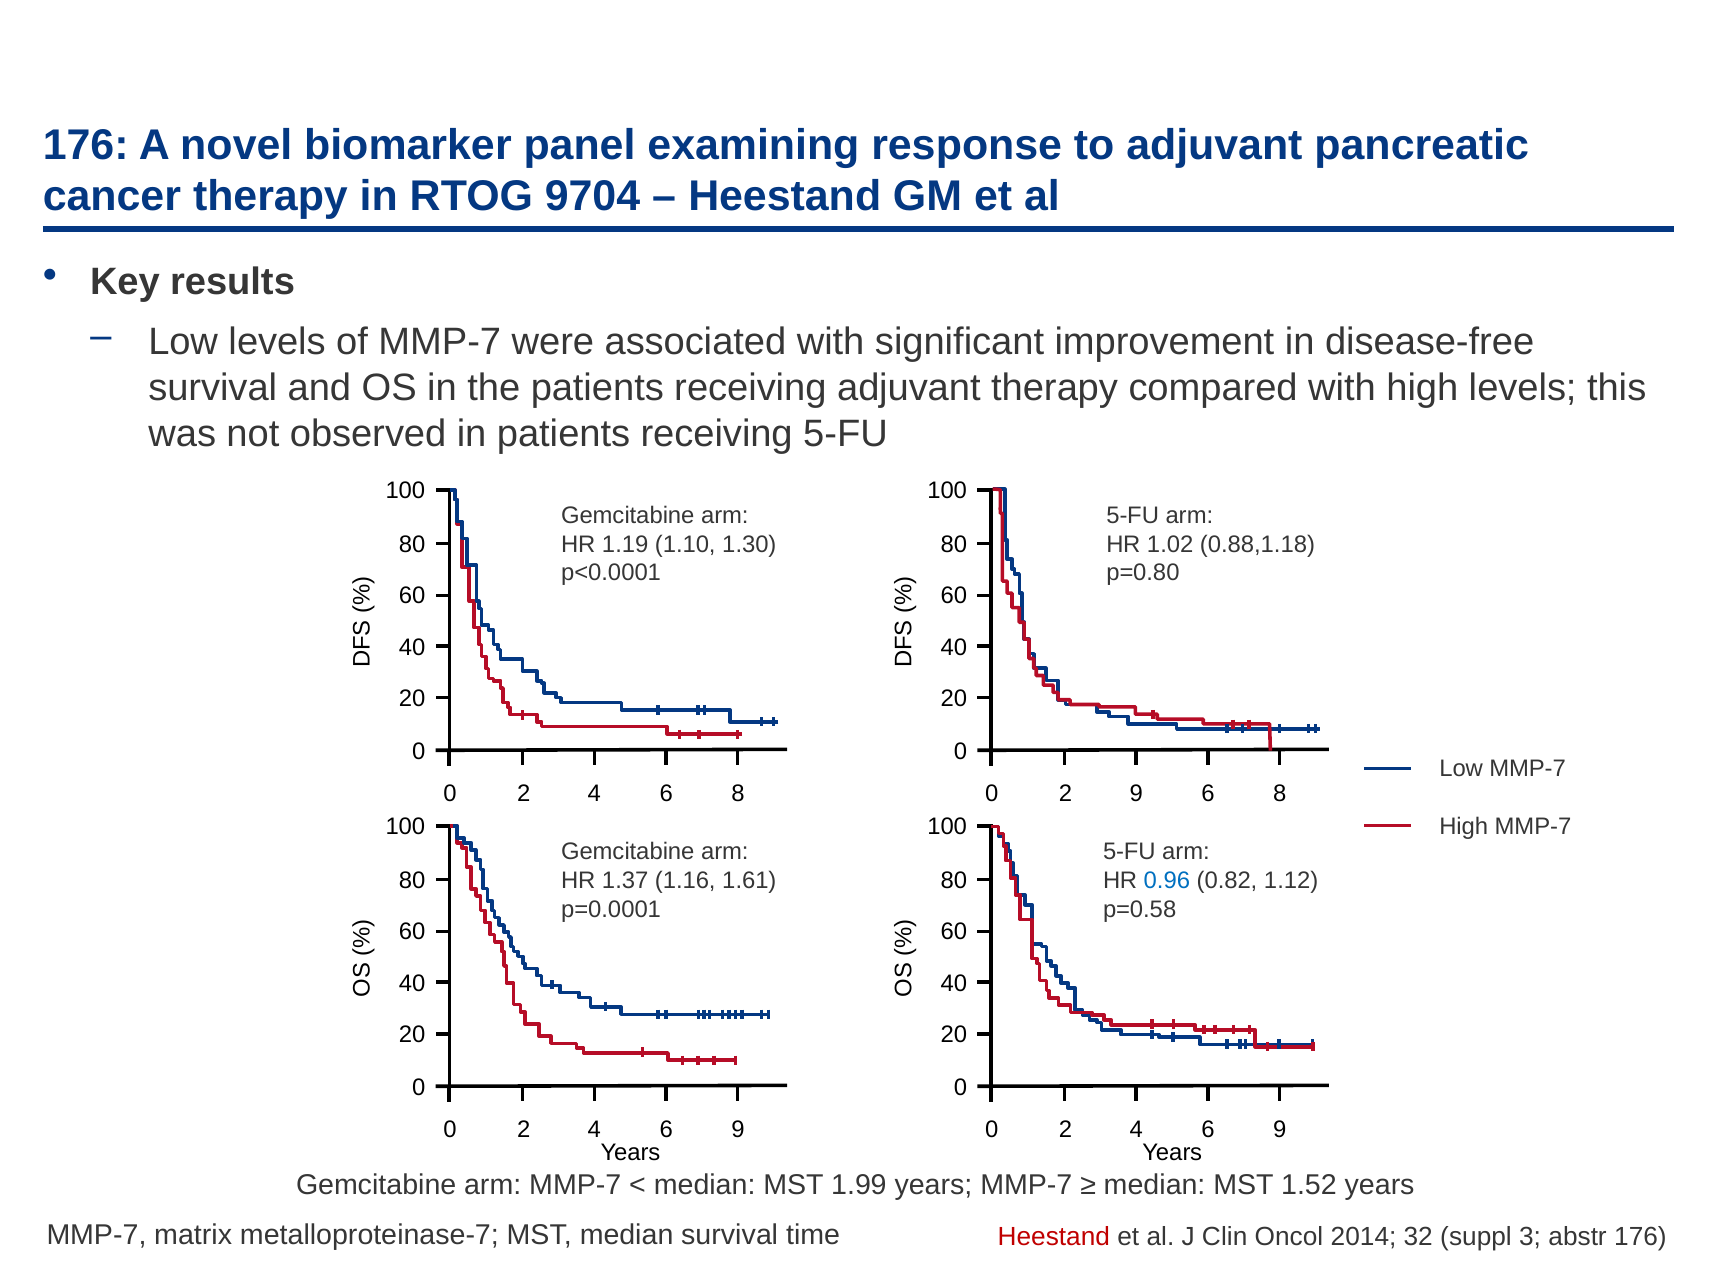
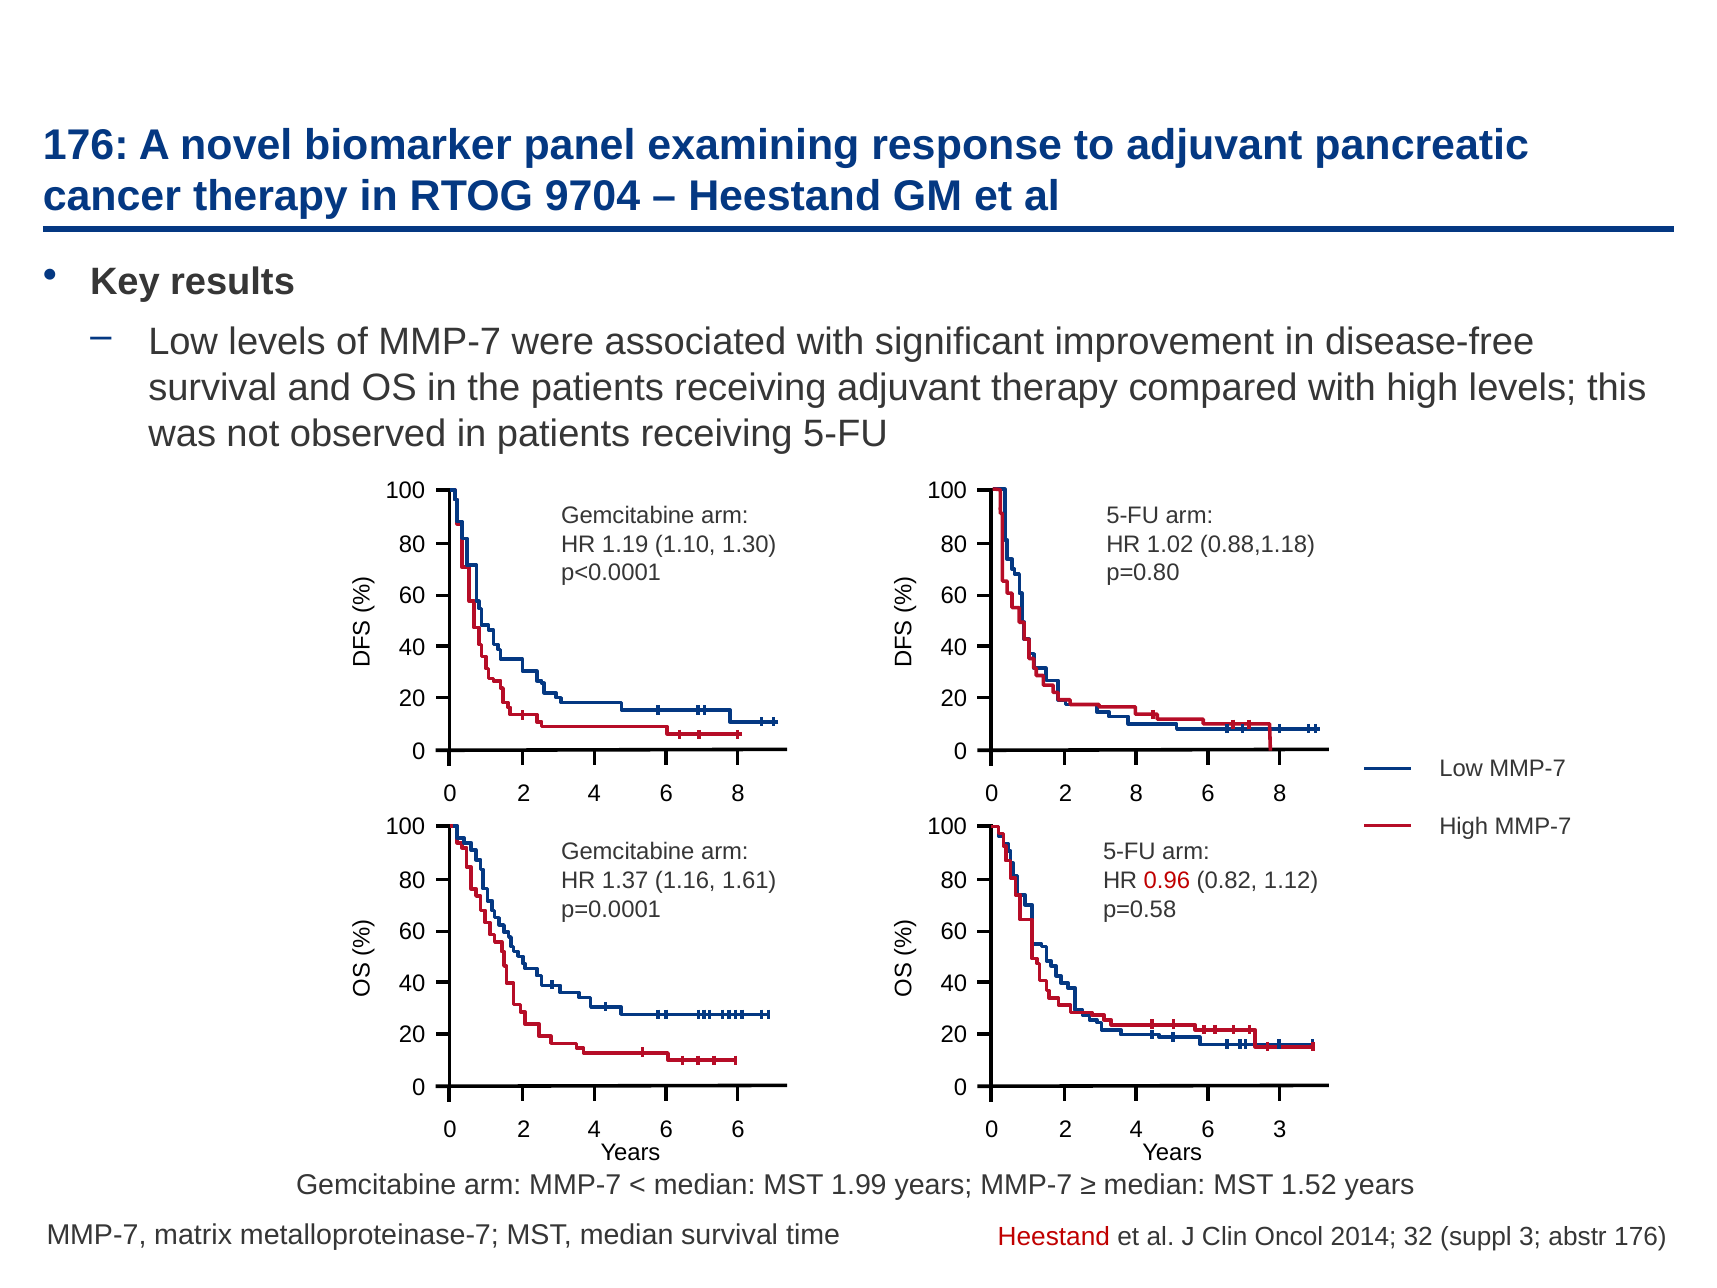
2 9: 9 -> 8 (1136, 794)
0.96 colour: blue -> red (1167, 880)
9: 9 -> 6 (738, 1130)
9: 9 -> 3 (1280, 1130)
